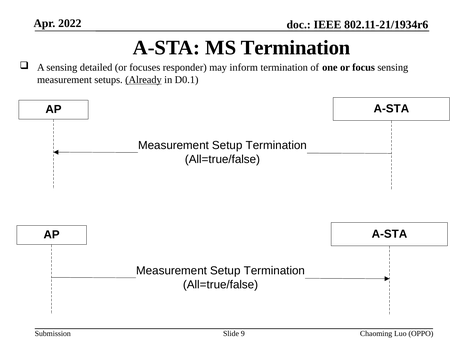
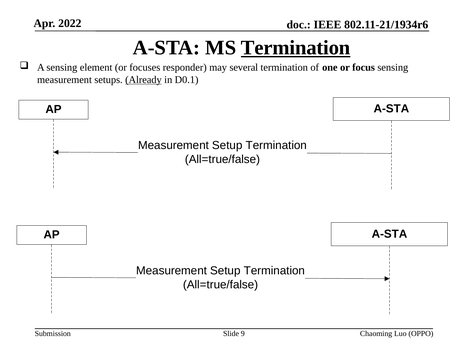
Termination underline: none -> present (296, 48)
detailed: detailed -> element (96, 67)
inform: inform -> several (244, 67)
